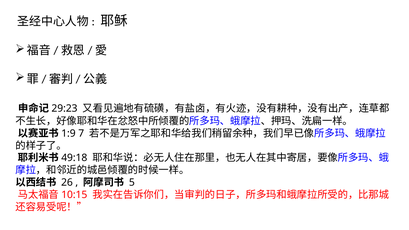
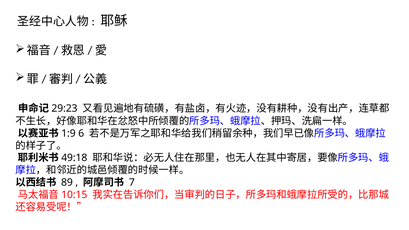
7: 7 -> 6 (81, 133)
26: 26 -> 89 (67, 183)
5: 5 -> 7 (132, 183)
